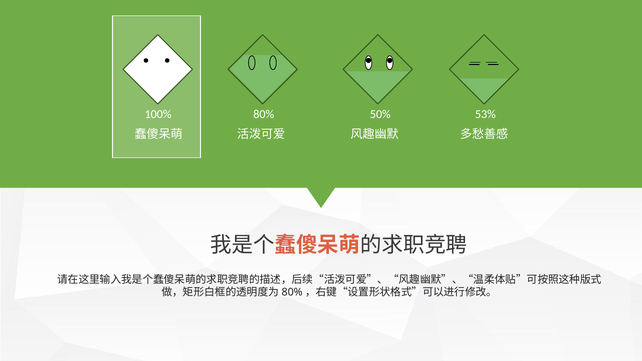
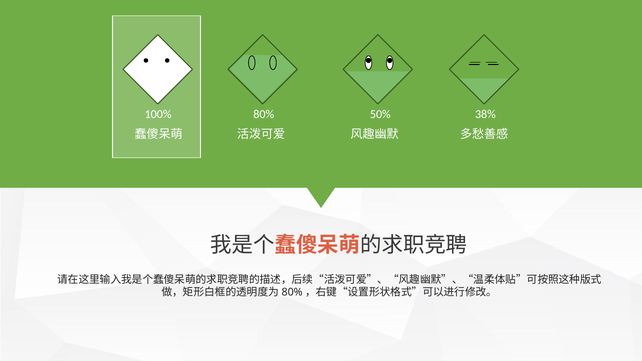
53%: 53% -> 38% (485, 114)
